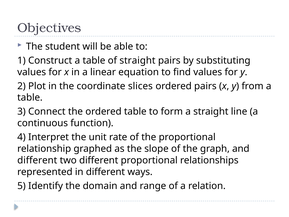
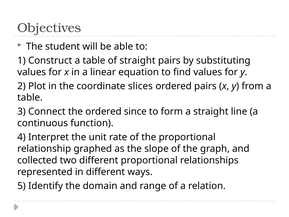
ordered table: table -> since (135, 111)
different: different -> collected (37, 160)
